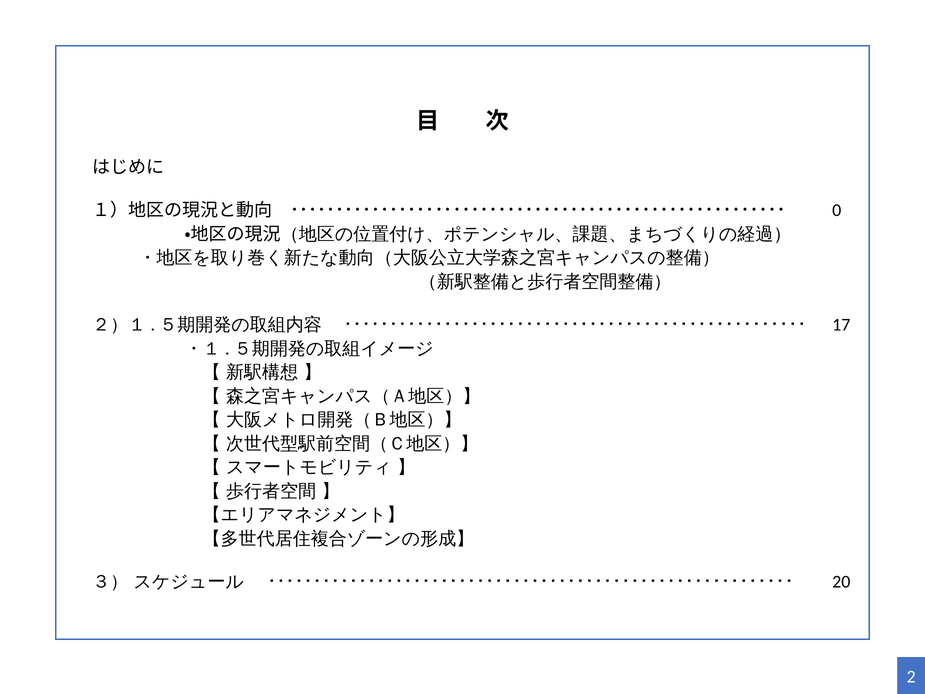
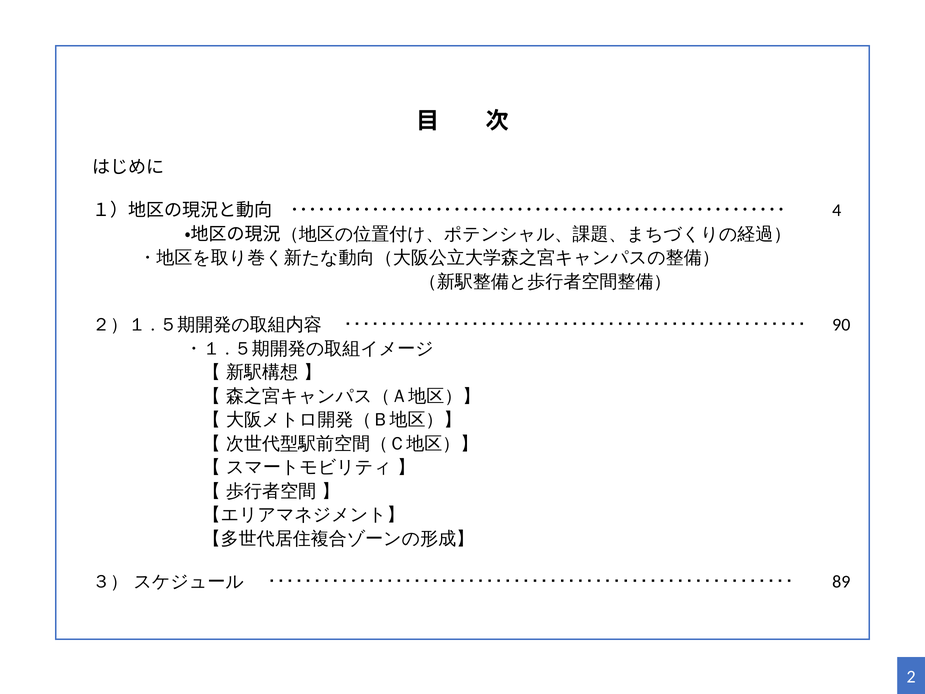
0: 0 -> 4 (837, 210)
17: 17 -> 90 (841, 325)
20: 20 -> 89 (841, 582)
